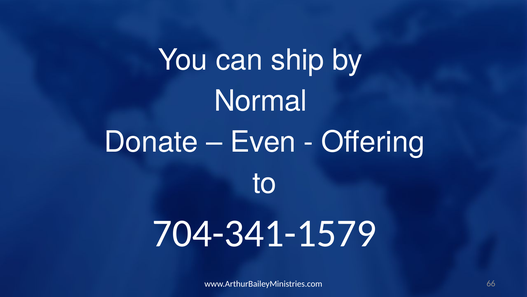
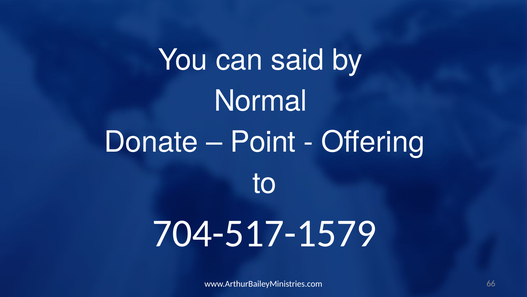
ship: ship -> said (298, 60)
Even: Even -> Point (263, 142)
704-341-1579: 704-341-1579 -> 704-517-1579 (264, 233)
